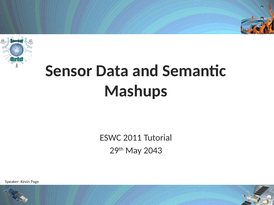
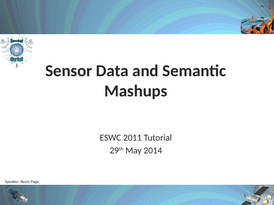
2043: 2043 -> 2014 (153, 151)
